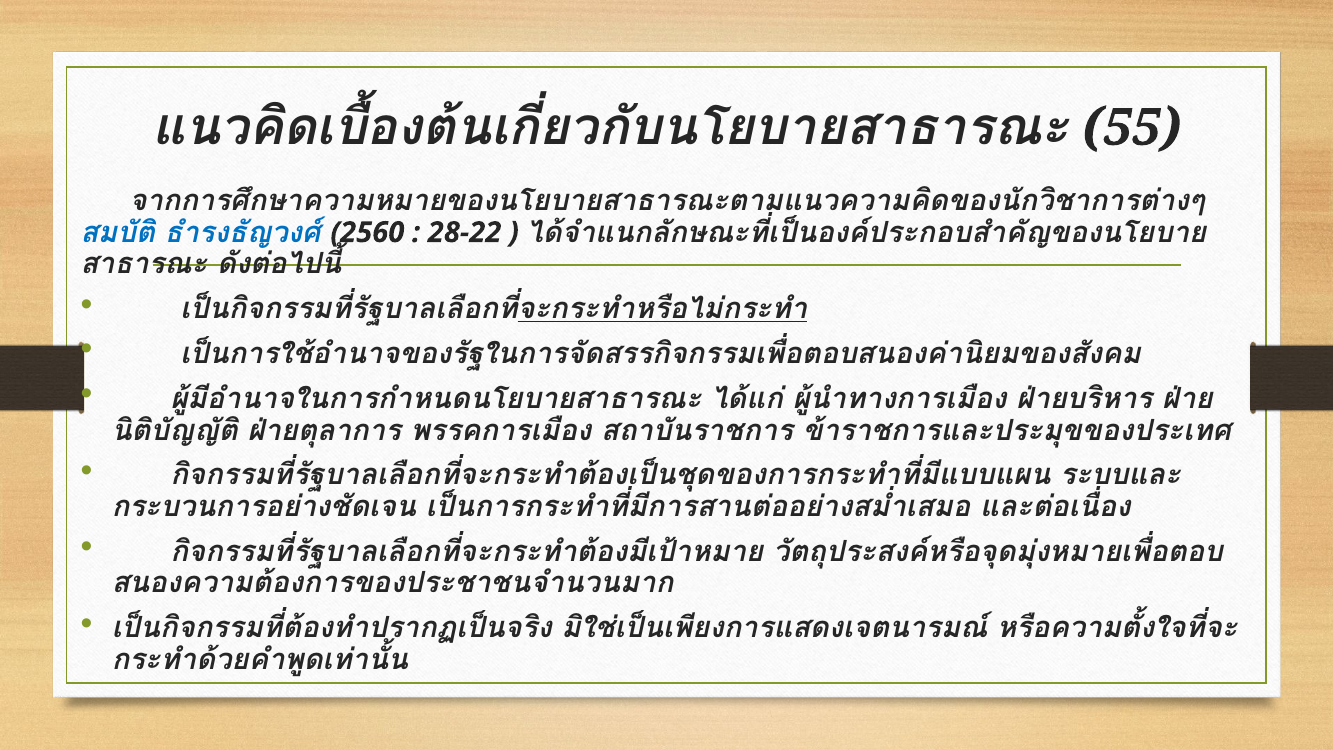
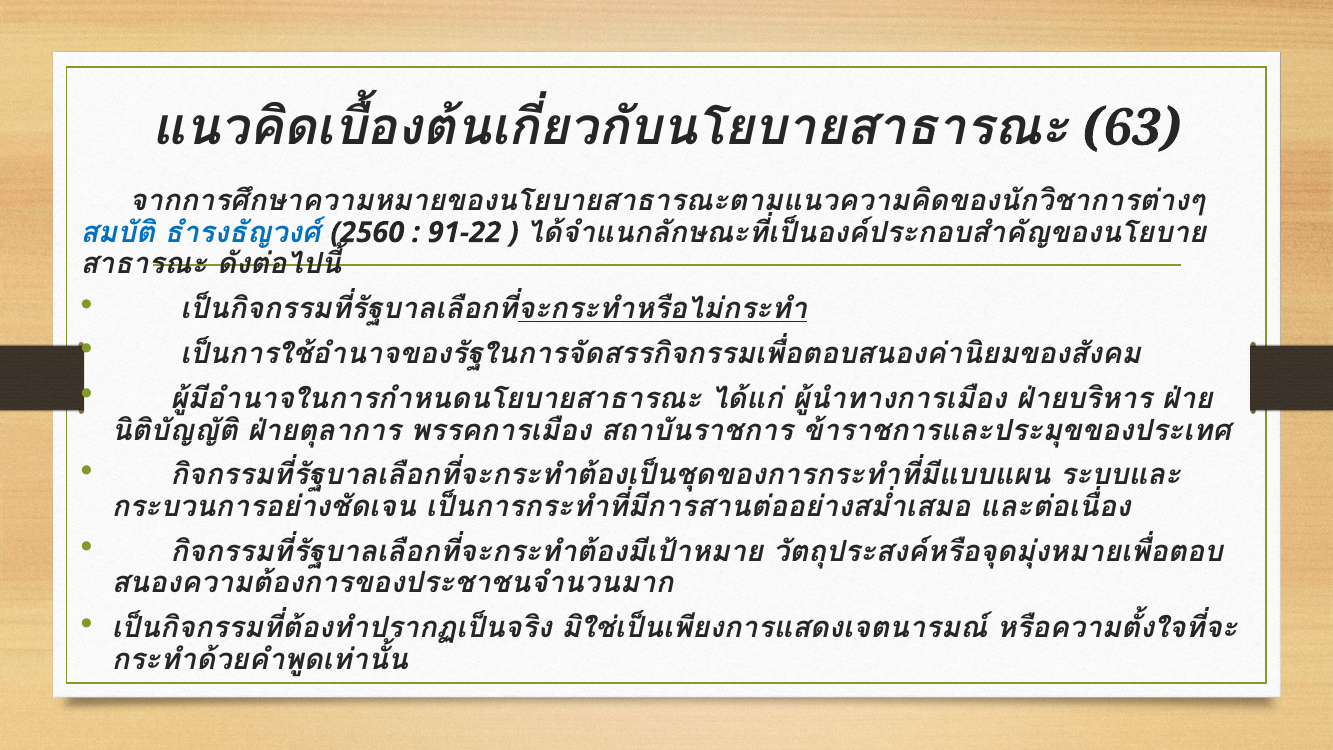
55: 55 -> 63 (1132, 128)
28-22: 28-22 -> 91-22 (465, 232)
